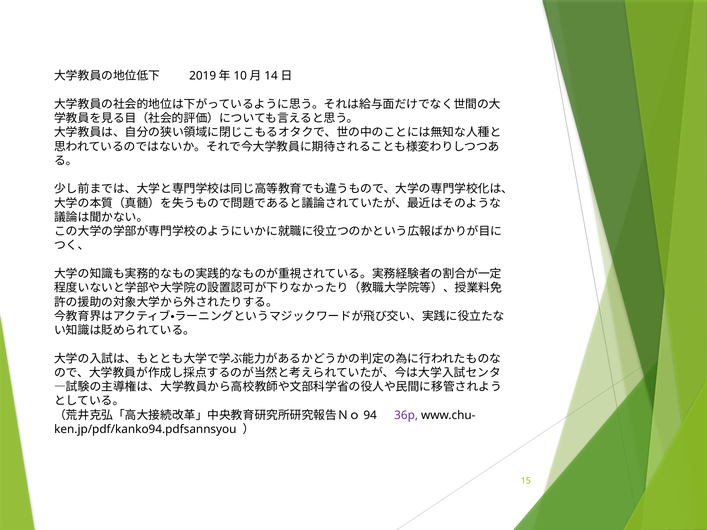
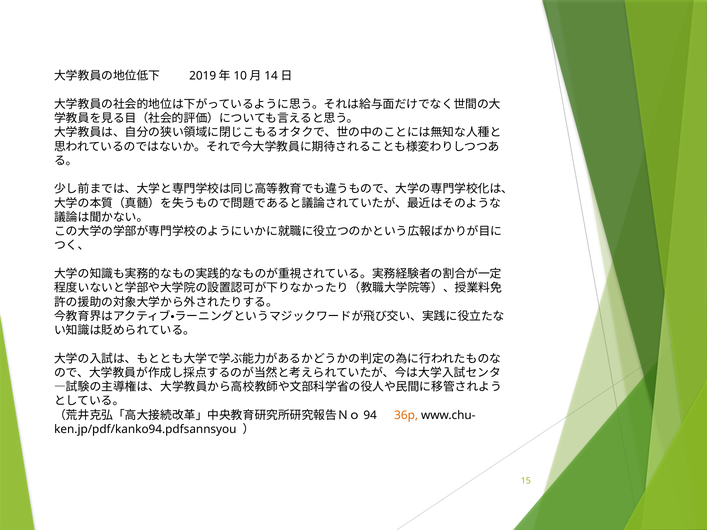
36p colour: purple -> orange (406, 415)
